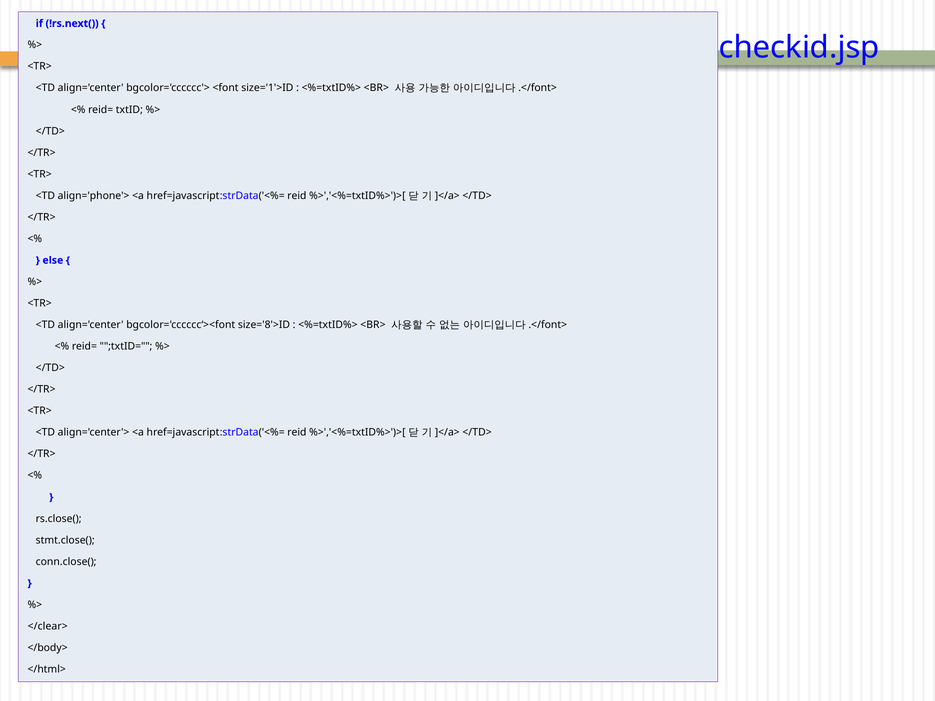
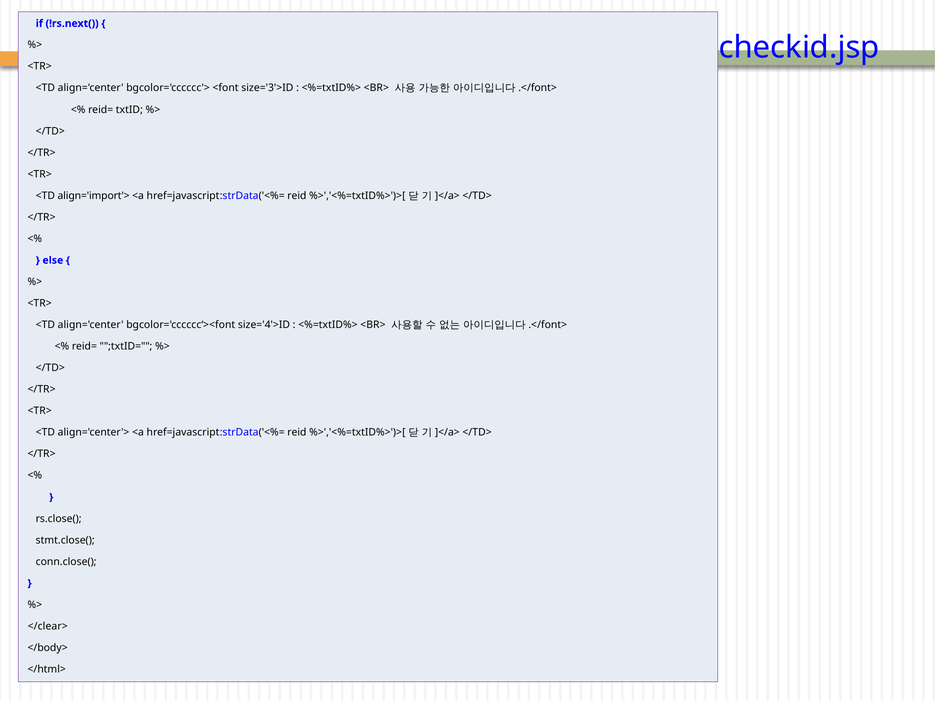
size='1'>ID: size='1'>ID -> size='3'>ID (267, 88)
align='phone'>: align='phone'> -> align='import'> (94, 196)
size='8'>ID: size='8'>ID -> size='4'>ID (264, 325)
